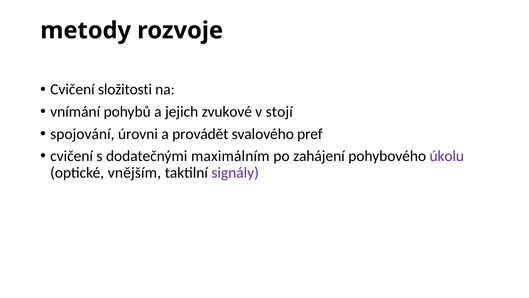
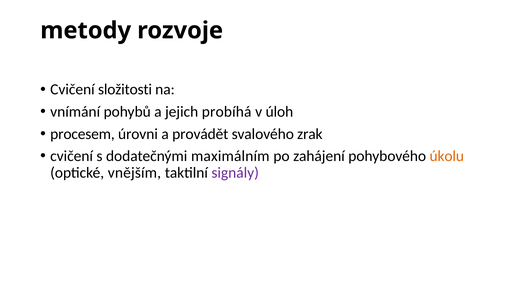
zvukové: zvukové -> probíhá (227, 112)
stojí: stojí -> úloh (279, 112)
spojování: spojování -> procesem (82, 134)
pref: pref -> zrak (310, 134)
úkolu colour: purple -> orange (447, 156)
